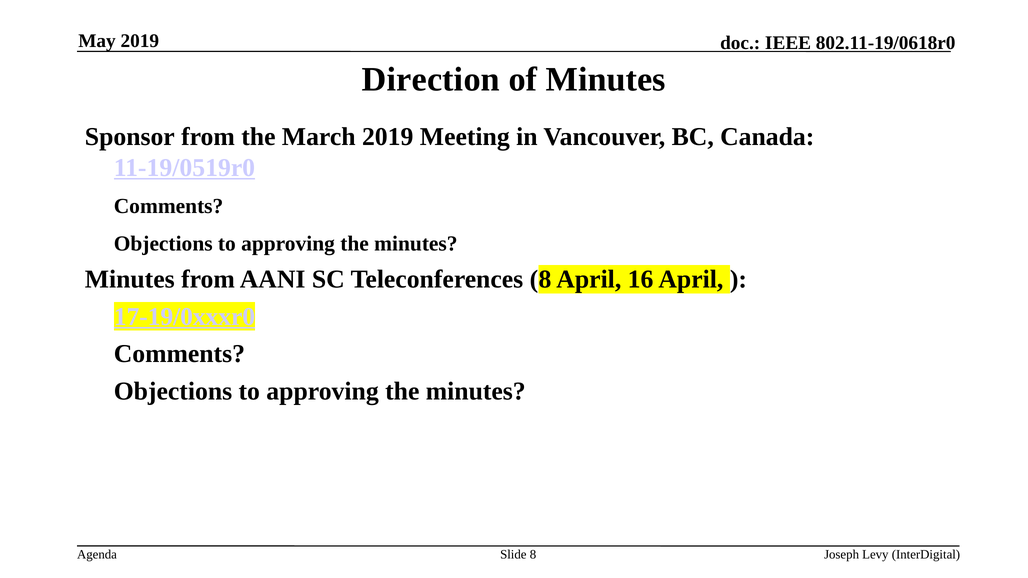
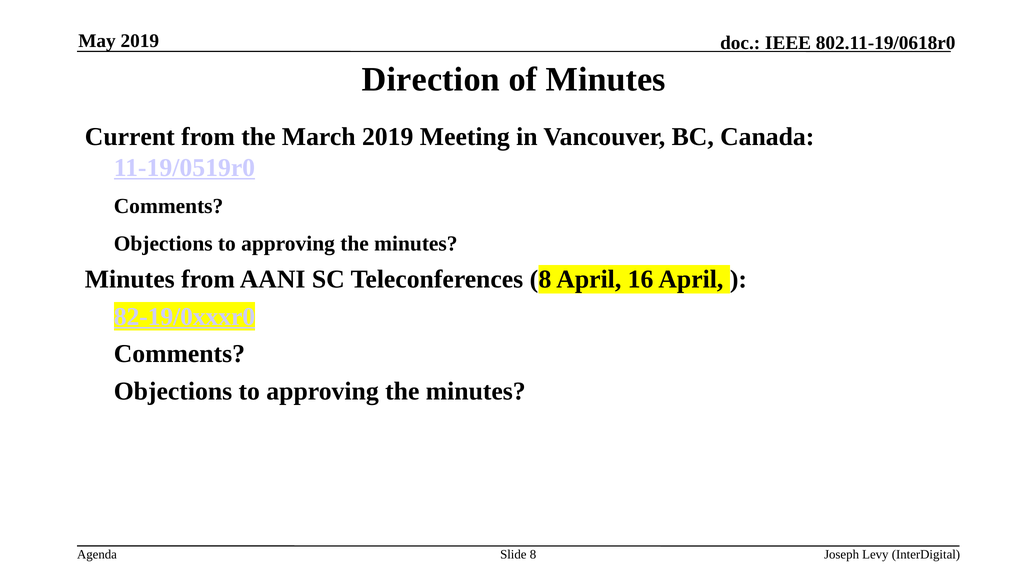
Sponsor: Sponsor -> Current (130, 137)
17-19/0xxxr0: 17-19/0xxxr0 -> 82-19/0xxxr0 (184, 317)
